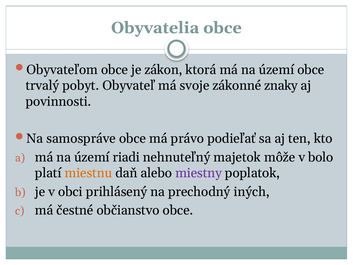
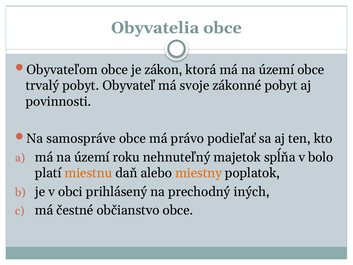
zákonné znaky: znaky -> pobyt (281, 85)
riadi: riadi -> roku (126, 157)
môže: môže -> spĺňa (280, 157)
miestny colour: purple -> orange (199, 173)
